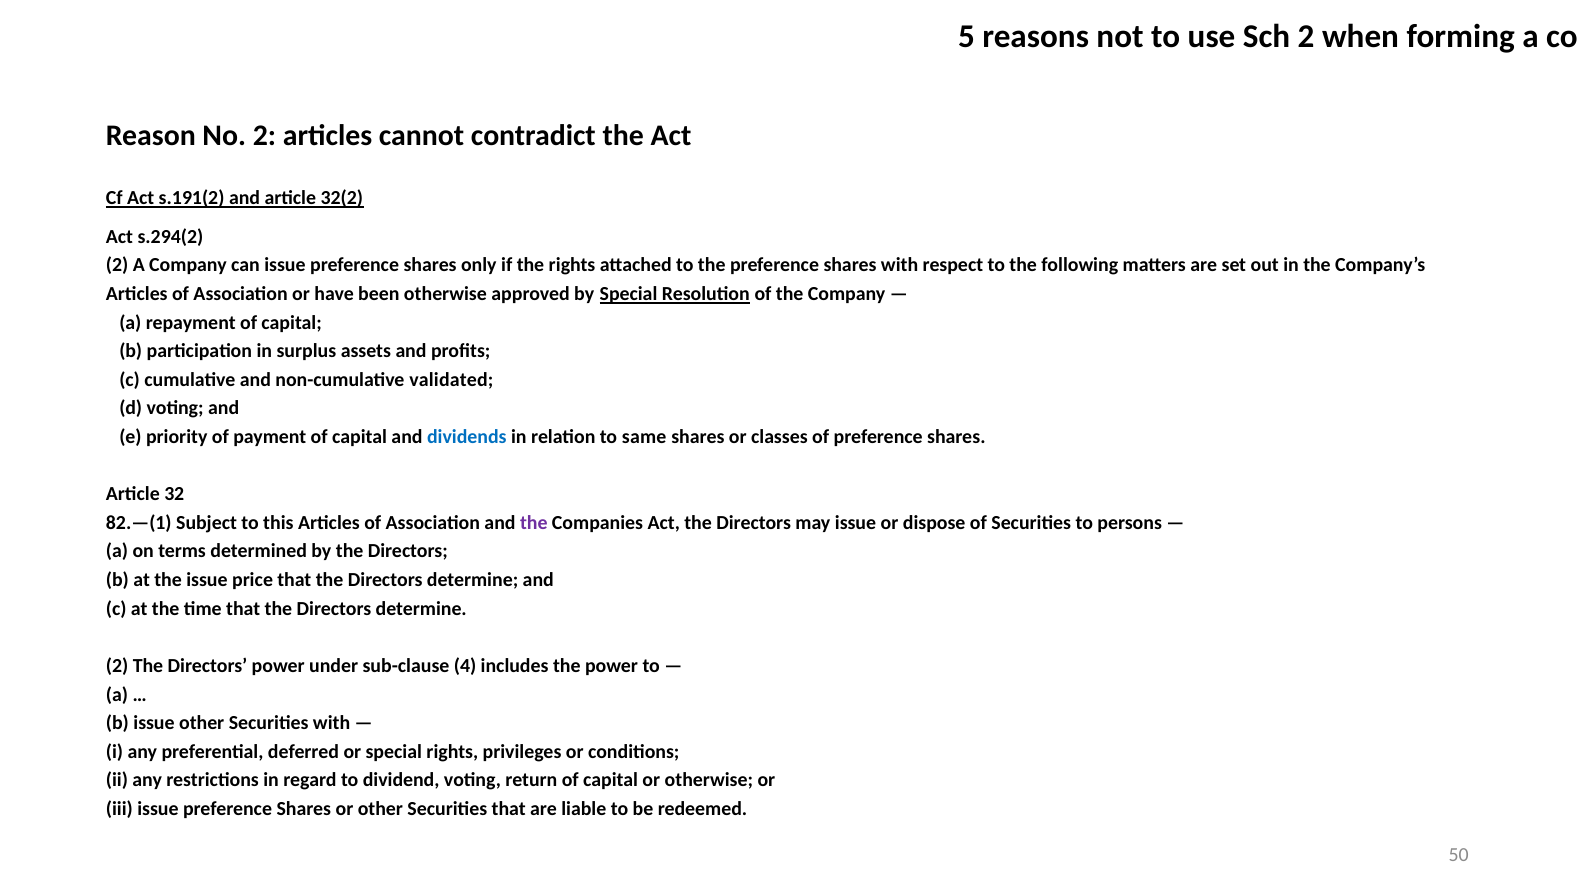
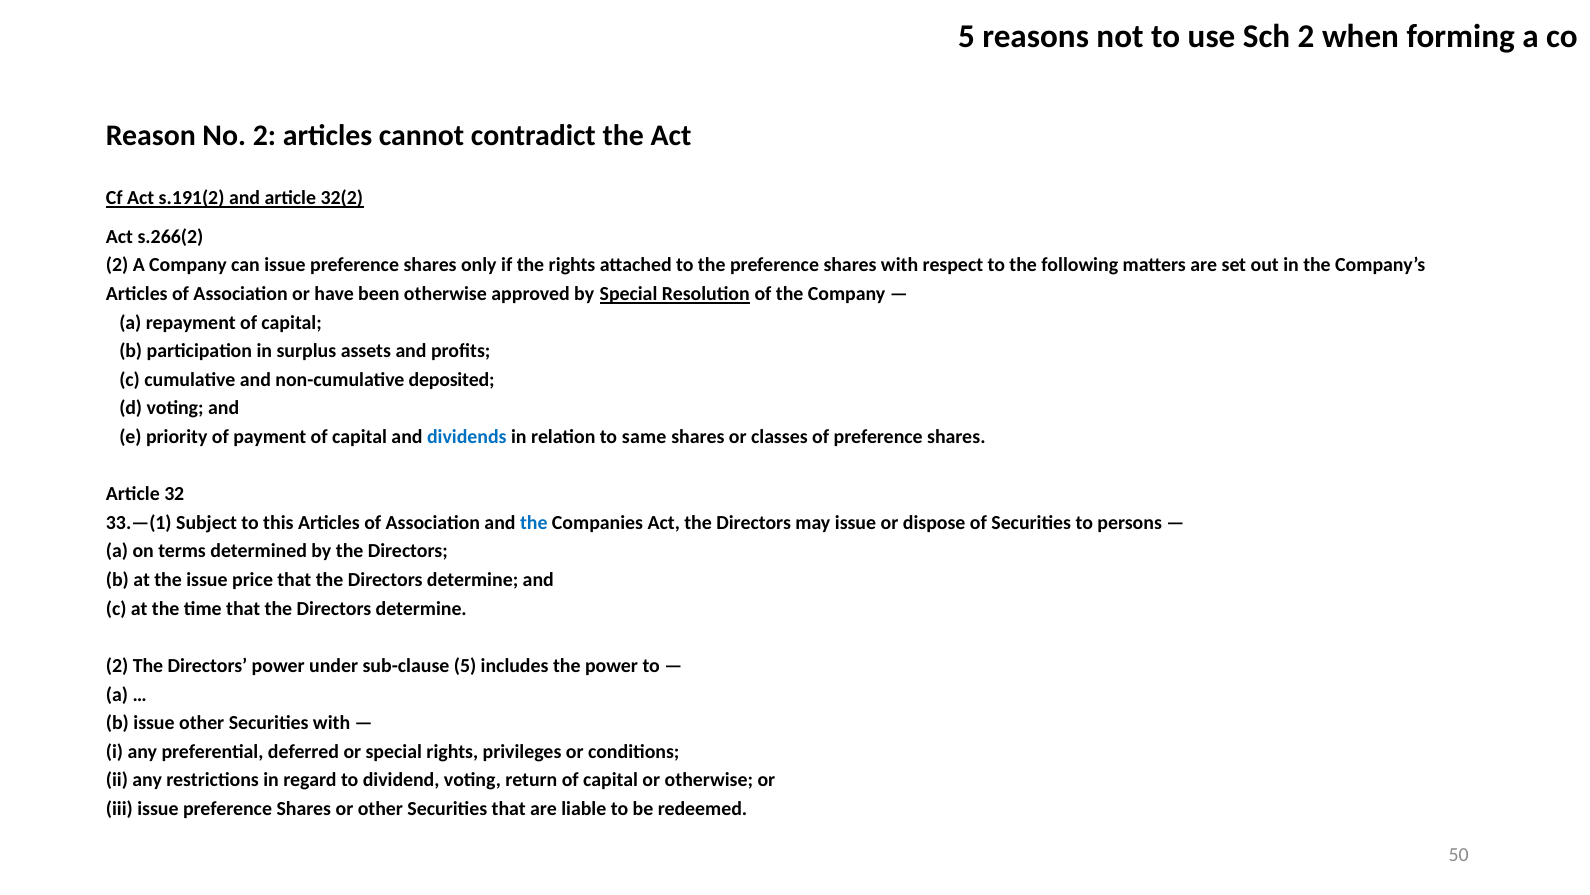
s.294(2: s.294(2 -> s.266(2 (170, 236)
validated: validated -> deposited (452, 379)
82.—(1: 82.—(1 -> 33.—(1 (139, 522)
the colour: purple -> blue (534, 522)
sub-clause 4: 4 -> 5 (465, 665)
